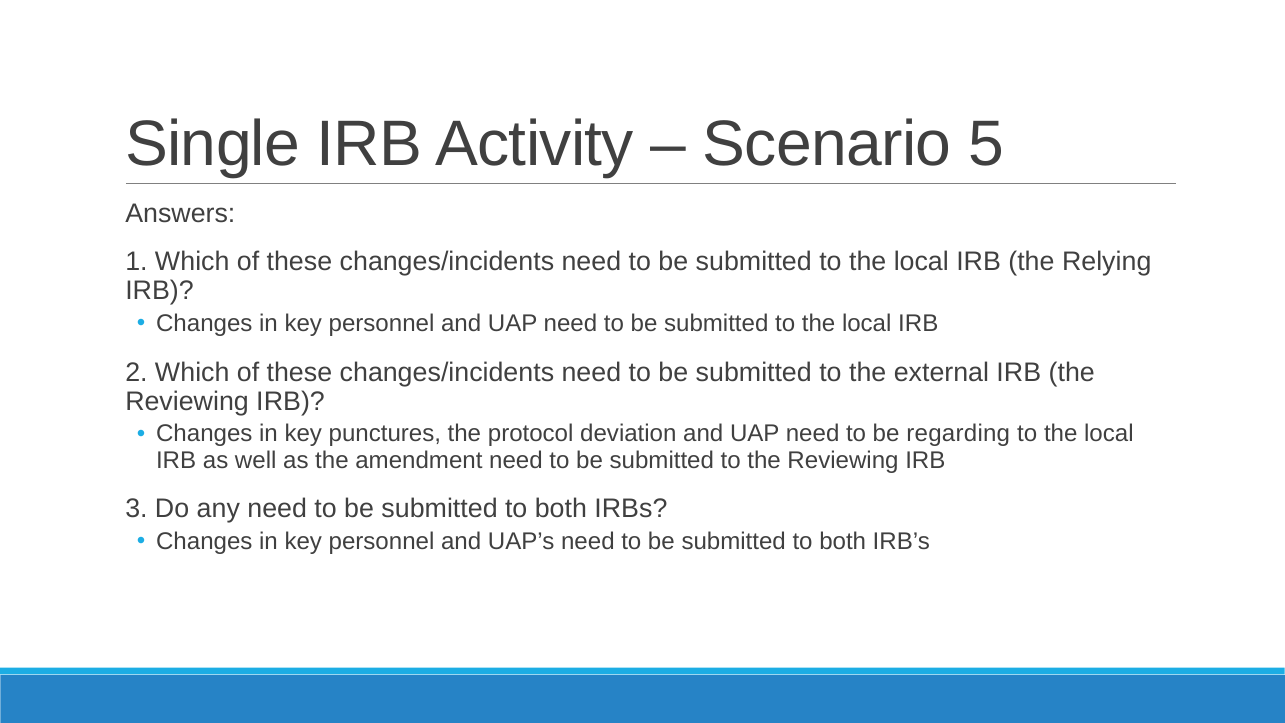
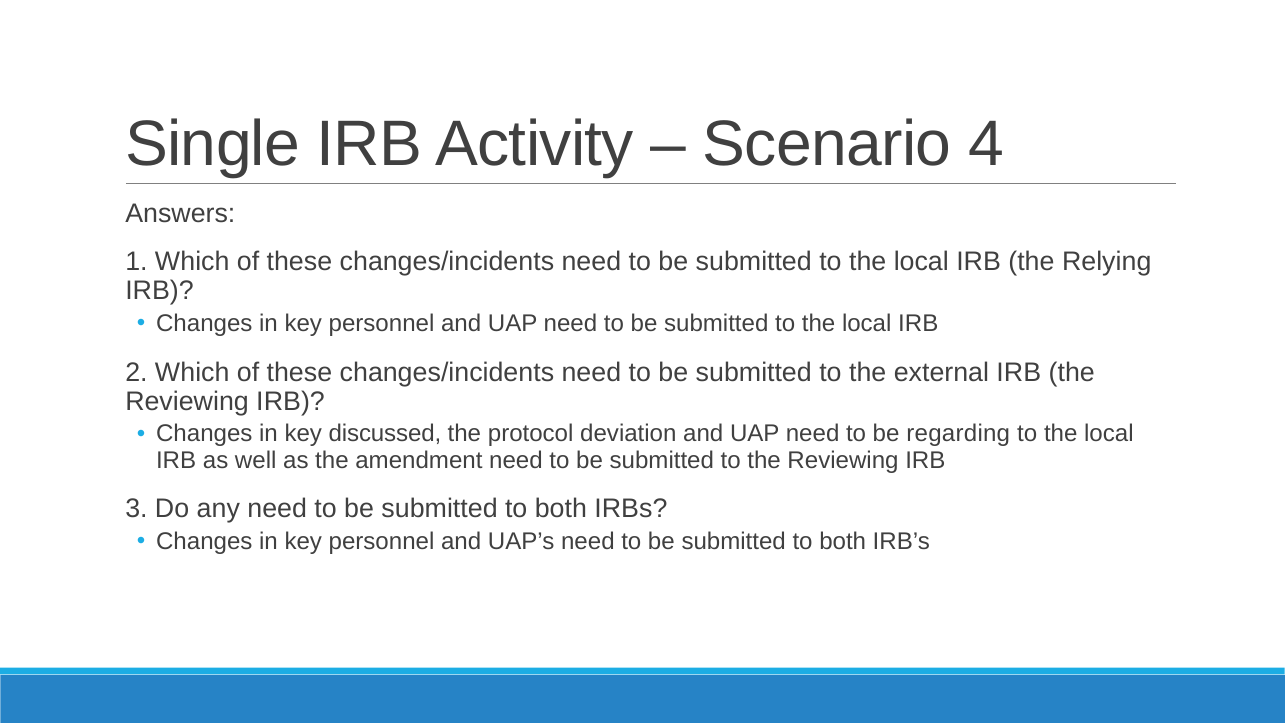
5: 5 -> 4 (986, 144)
punctures: punctures -> discussed (385, 434)
